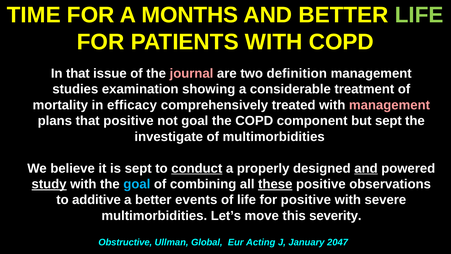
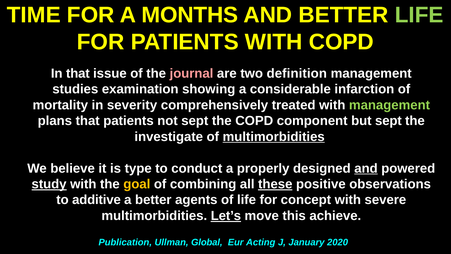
treatment: treatment -> infarction (364, 89)
efficacy: efficacy -> severity (132, 105)
management colour: pink -> light green (389, 105)
that positive: positive -> patients (129, 121)
not goal: goal -> sept (195, 121)
multimorbidities underline: none -> present (274, 137)
is sept: sept -> type (138, 168)
conduct underline: present -> none (197, 168)
goal colour: light blue -> yellow (137, 184)
events: events -> agents (196, 200)
for positive: positive -> concept (306, 200)
Let’s underline: none -> present (226, 216)
severity: severity -> achieve (335, 216)
Obstructive: Obstructive -> Publication (125, 242)
2047: 2047 -> 2020 (338, 242)
